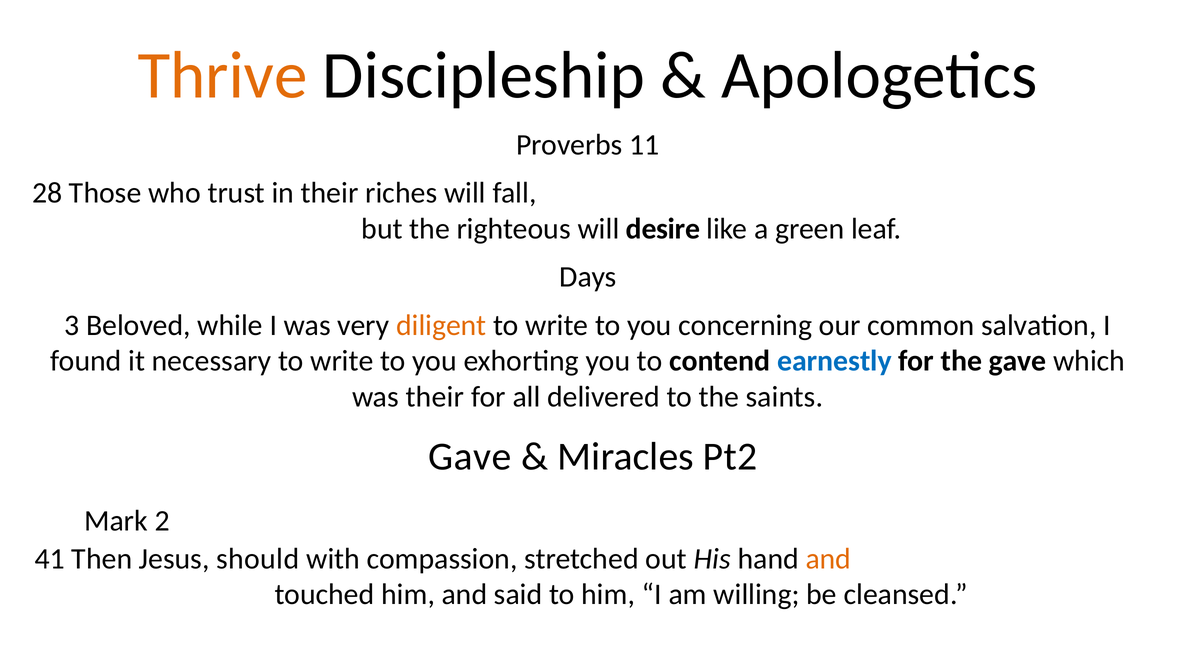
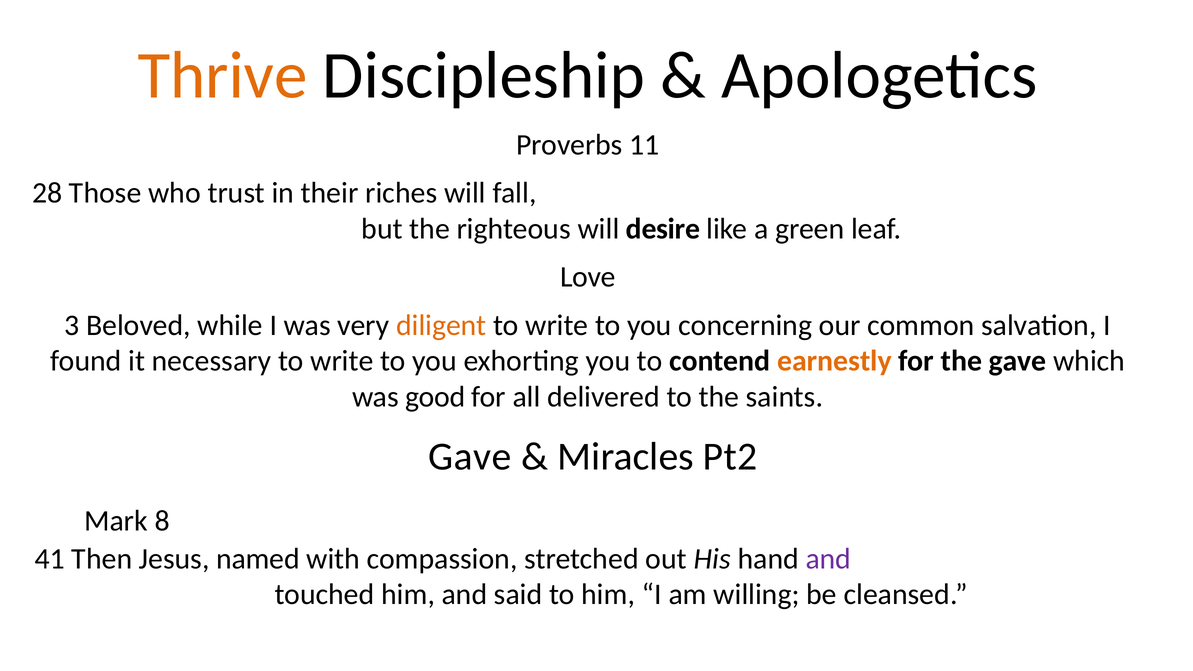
Days: Days -> Love (588, 277)
earnestly colour: blue -> orange (834, 361)
was their: their -> good (435, 397)
2: 2 -> 8 (162, 521)
should: should -> named (258, 559)
and colour: orange -> purple (828, 559)
